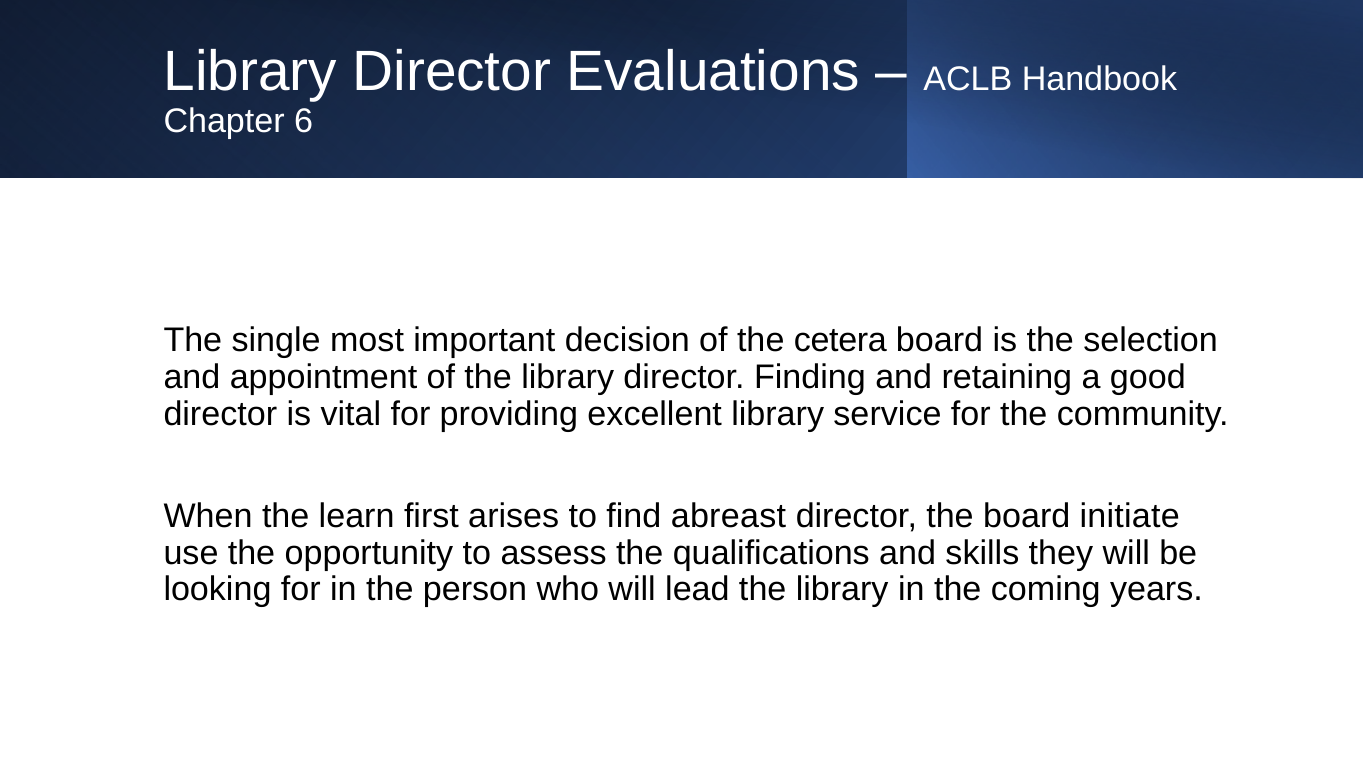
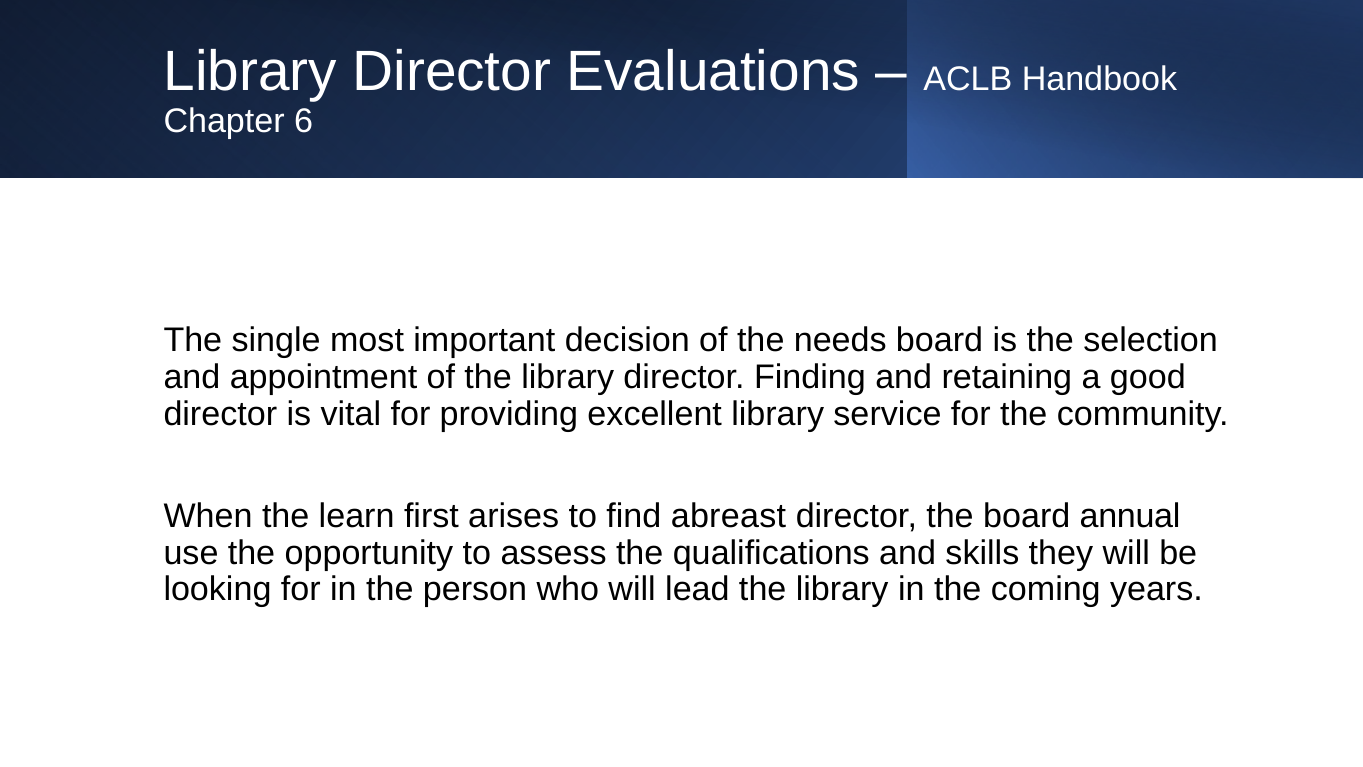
cetera: cetera -> needs (840, 340)
initiate: initiate -> annual (1130, 516)
